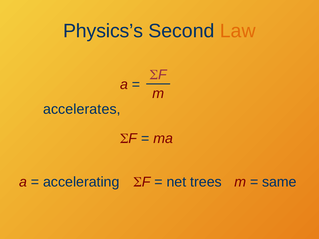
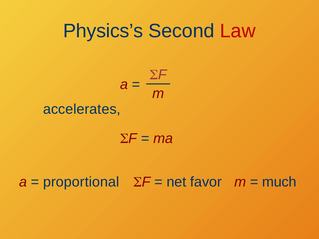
Law colour: orange -> red (238, 31)
accelerating: accelerating -> proportional (81, 182)
trees: trees -> favor (206, 182)
same: same -> much (279, 182)
